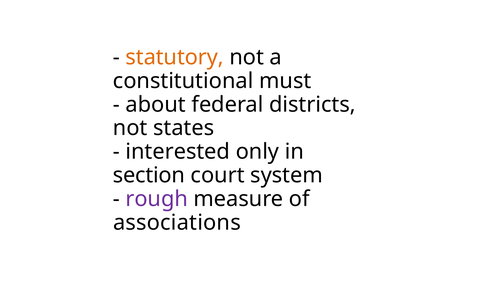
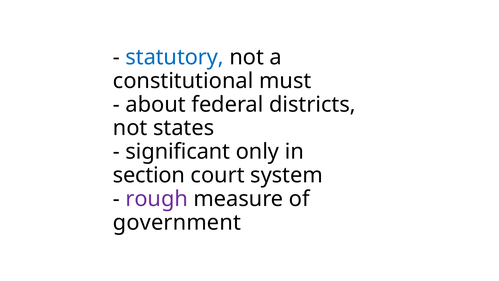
statutory colour: orange -> blue (175, 57)
interested: interested -> significant (178, 152)
associations: associations -> government (177, 222)
